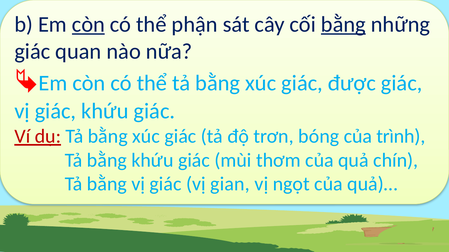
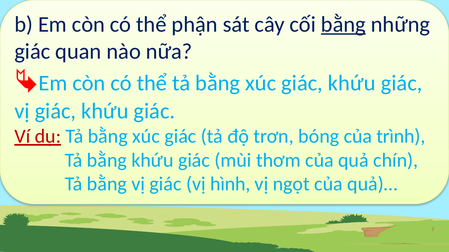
còn underline: present -> none (88, 25)
xúc giác được: được -> khứu (352, 83)
gian: gian -> hình (230, 184)
